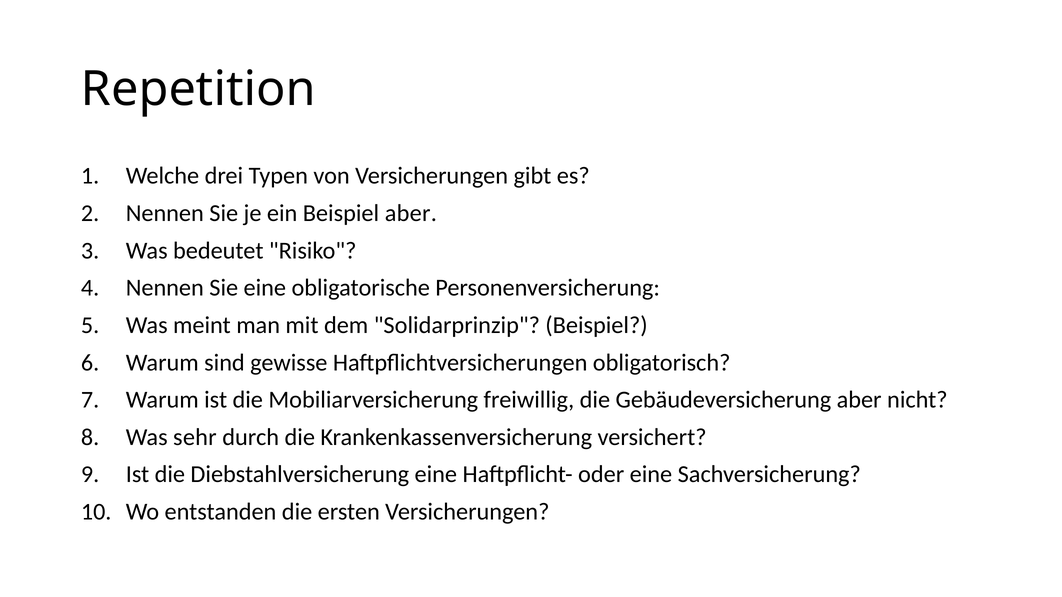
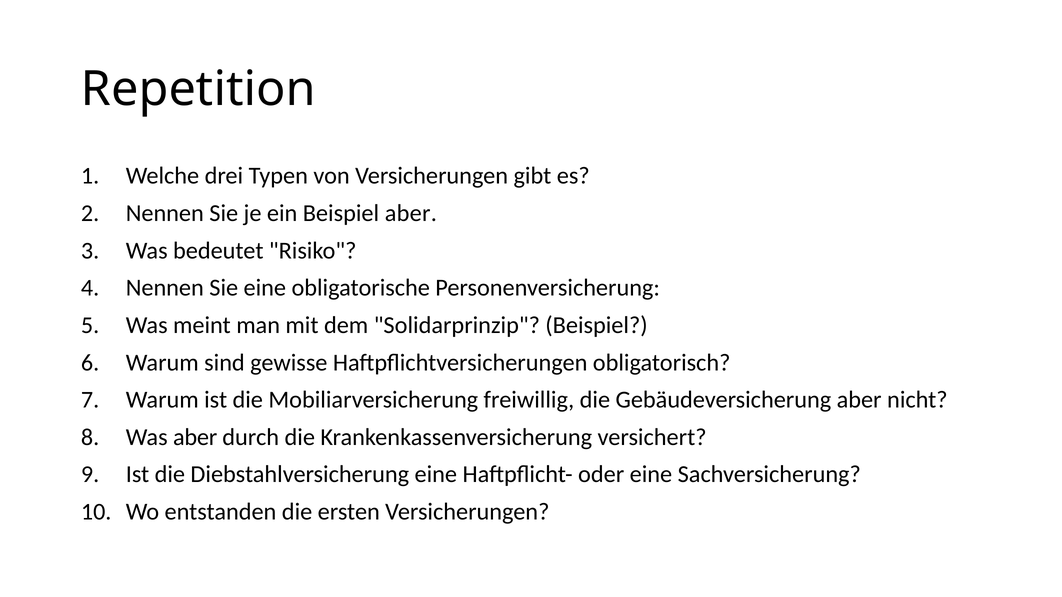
Was sehr: sehr -> aber (195, 437)
